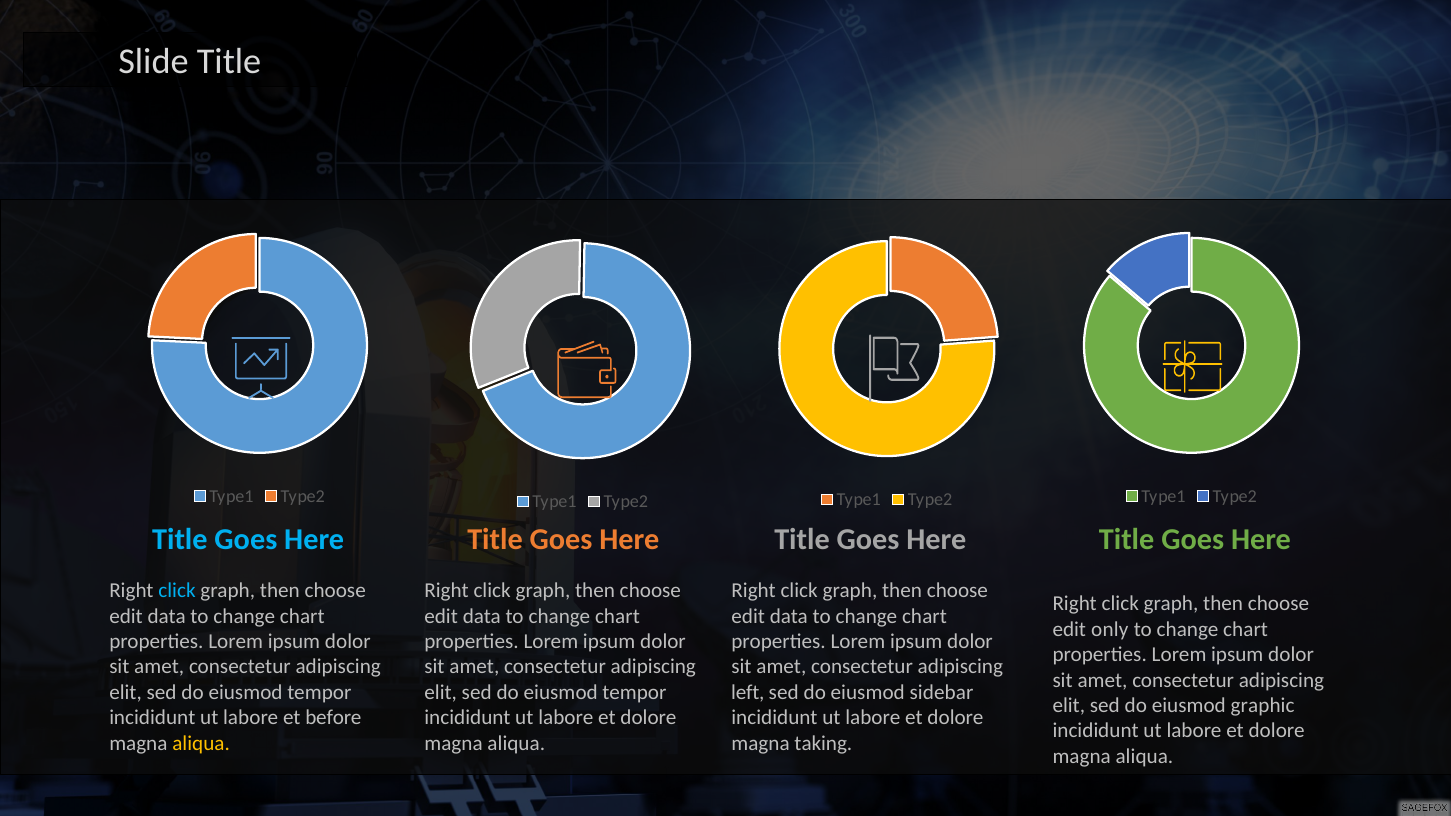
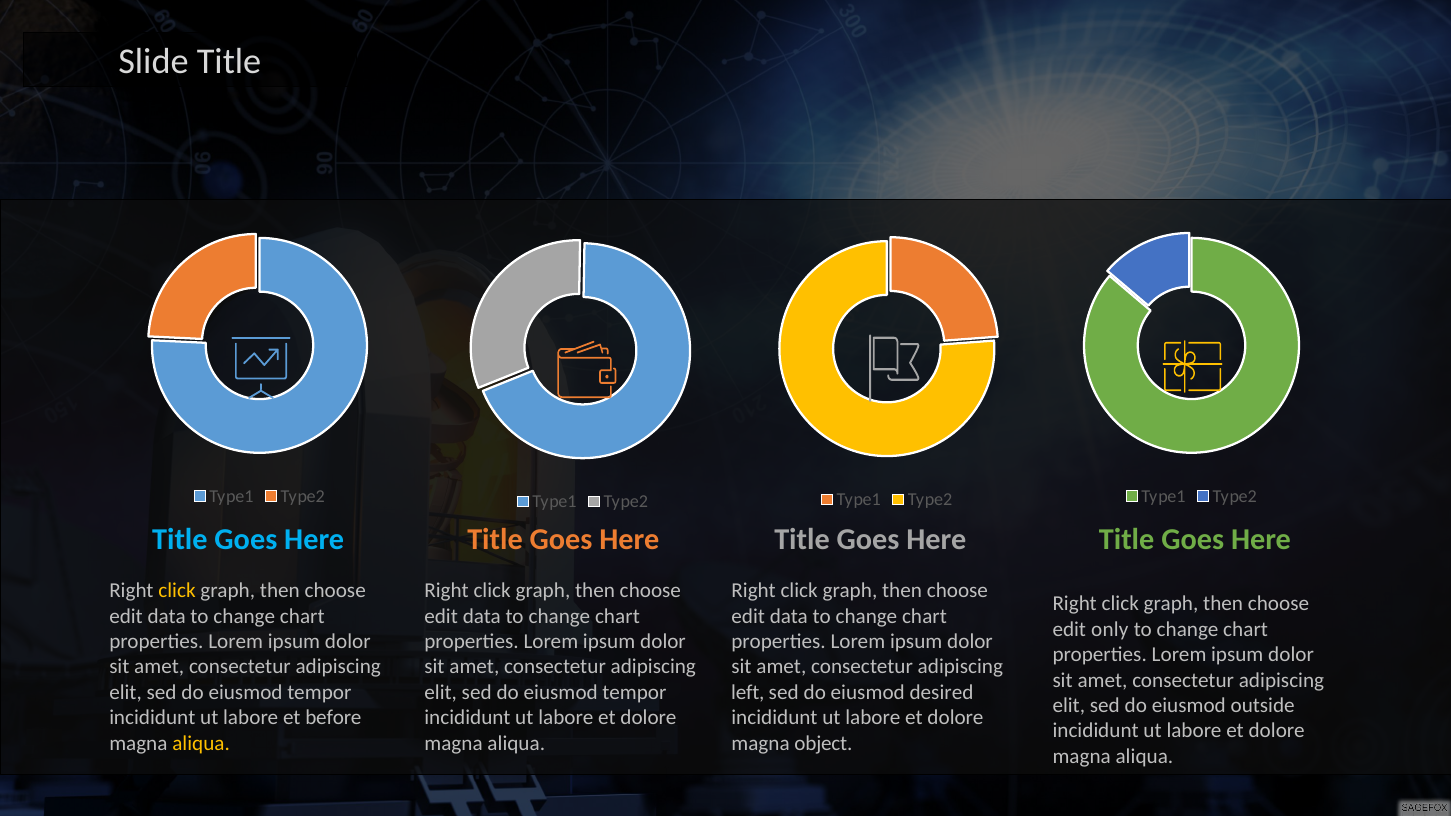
click colour: light blue -> yellow (177, 591)
sidebar: sidebar -> desired (942, 692)
graphic: graphic -> outside (1263, 706)
taking: taking -> object (823, 743)
